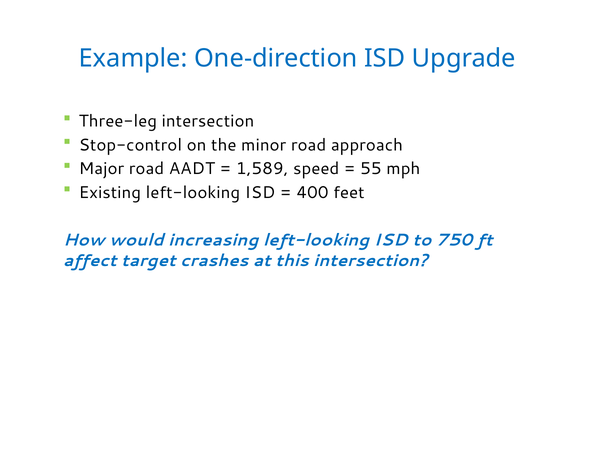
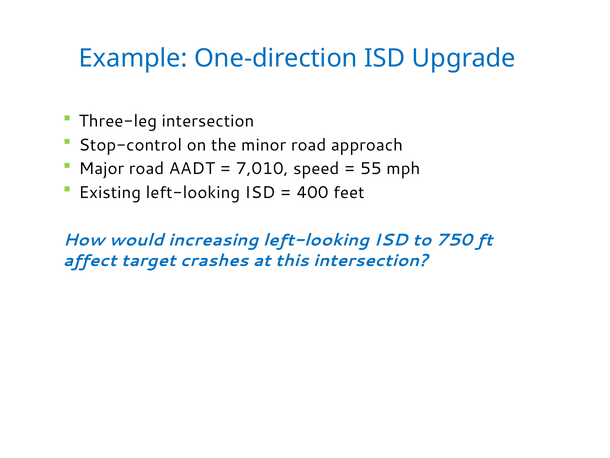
1,589: 1,589 -> 7,010 (262, 169)
